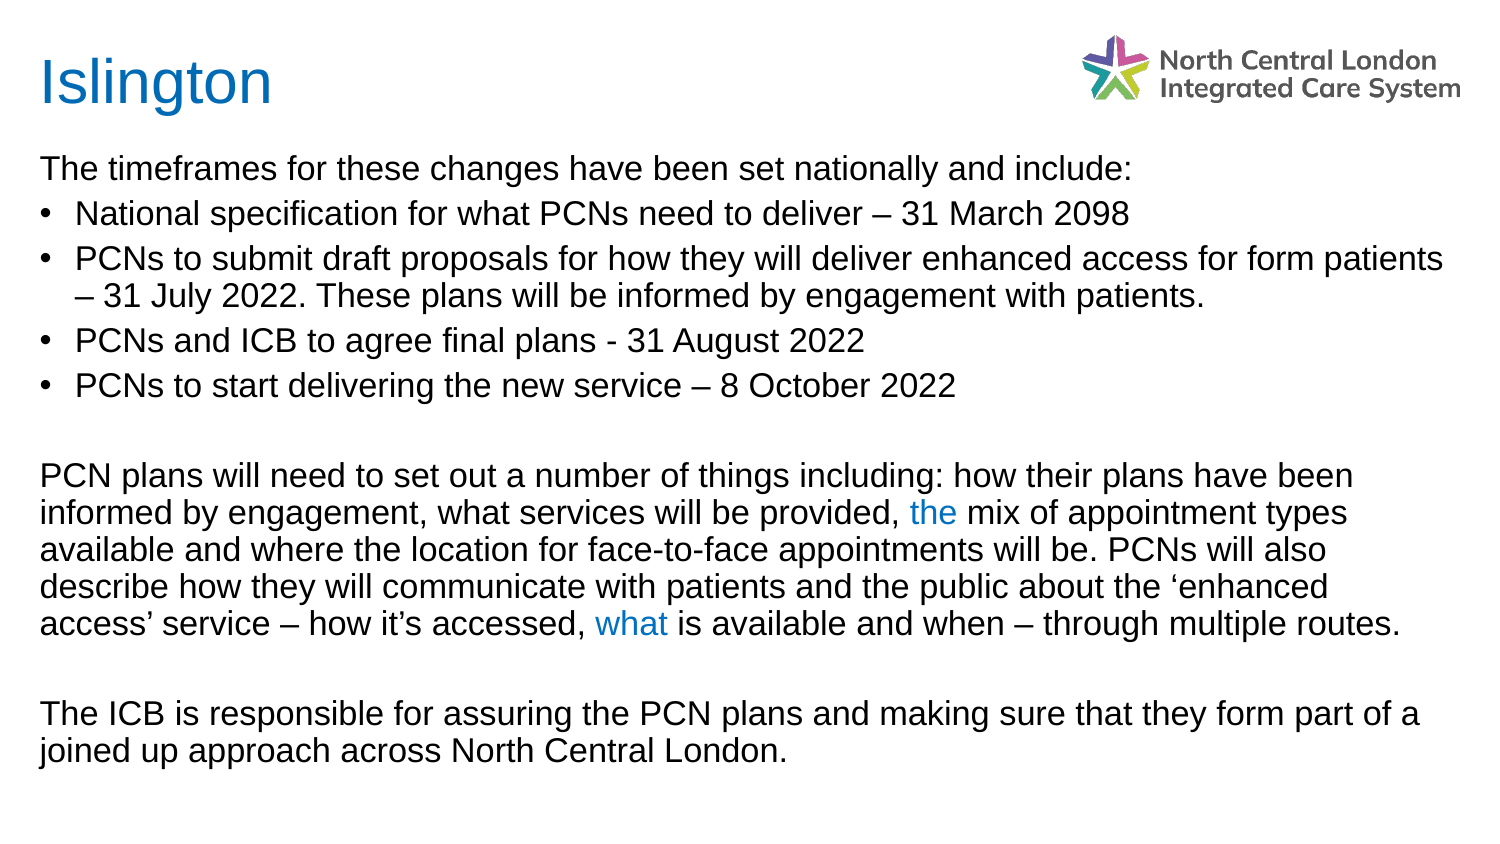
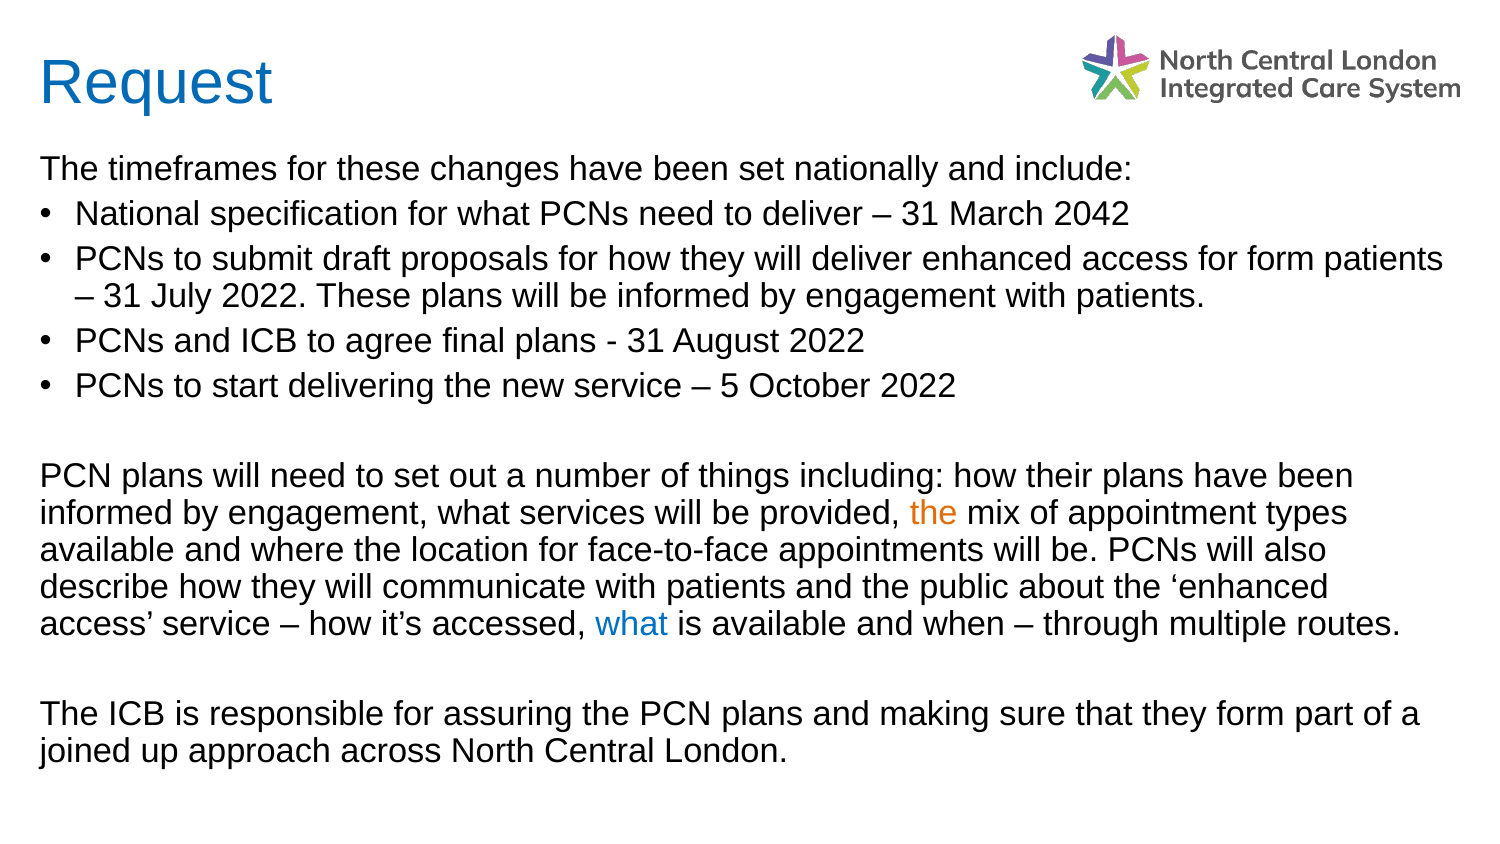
Islington: Islington -> Request (156, 83)
2098: 2098 -> 2042 (1092, 214)
8: 8 -> 5 (730, 386)
the colour: blue -> orange (934, 513)
